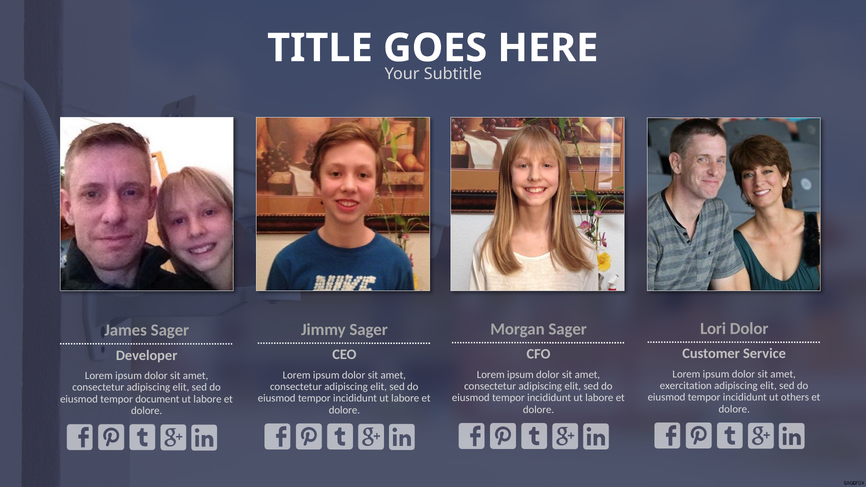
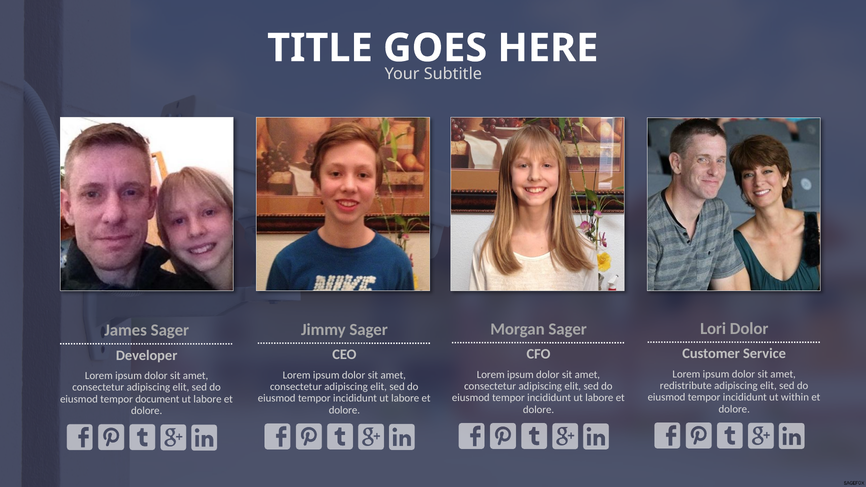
exercitation: exercitation -> redistribute (686, 386)
others: others -> within (795, 397)
